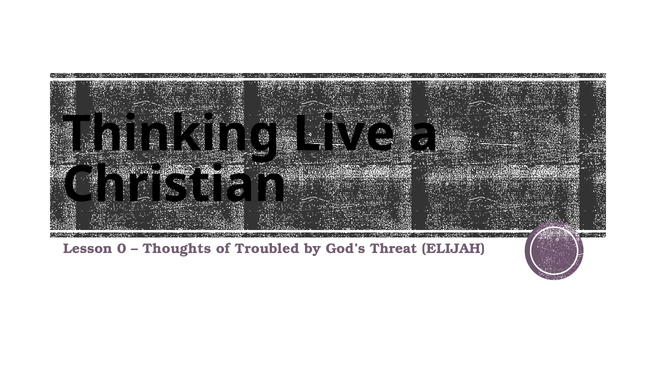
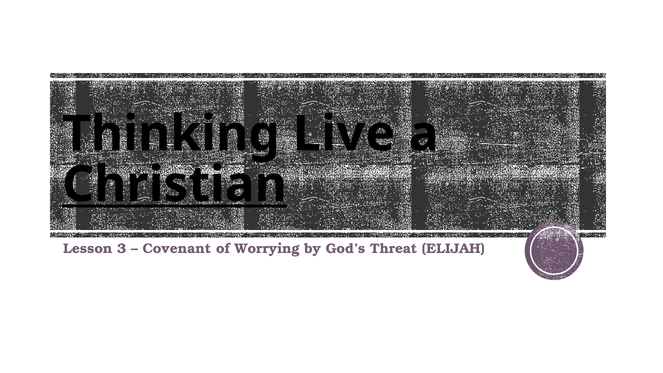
Christian underline: none -> present (175, 185)
0: 0 -> 3 (122, 249)
Thoughts: Thoughts -> Covenant (177, 249)
Troubled: Troubled -> Worrying (267, 249)
